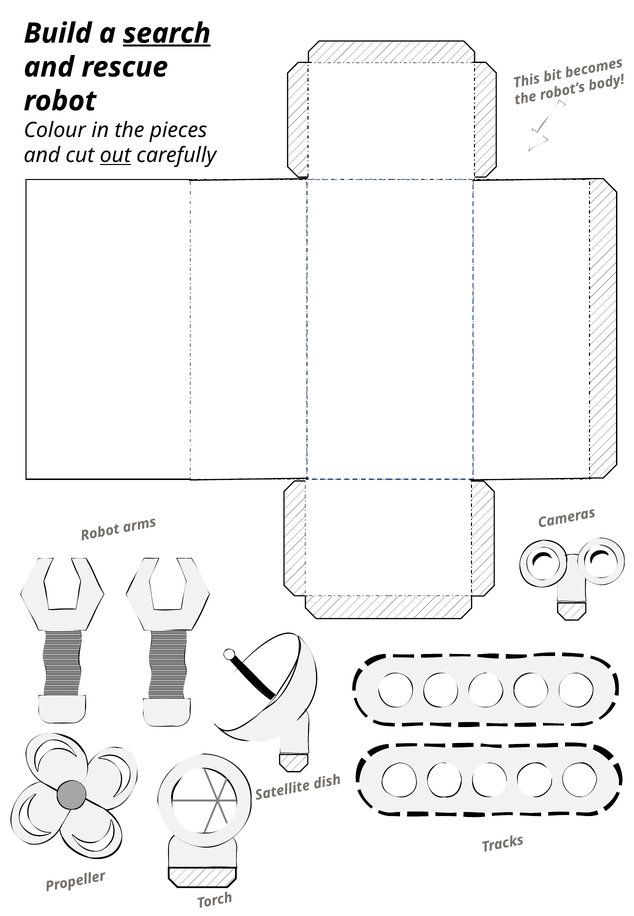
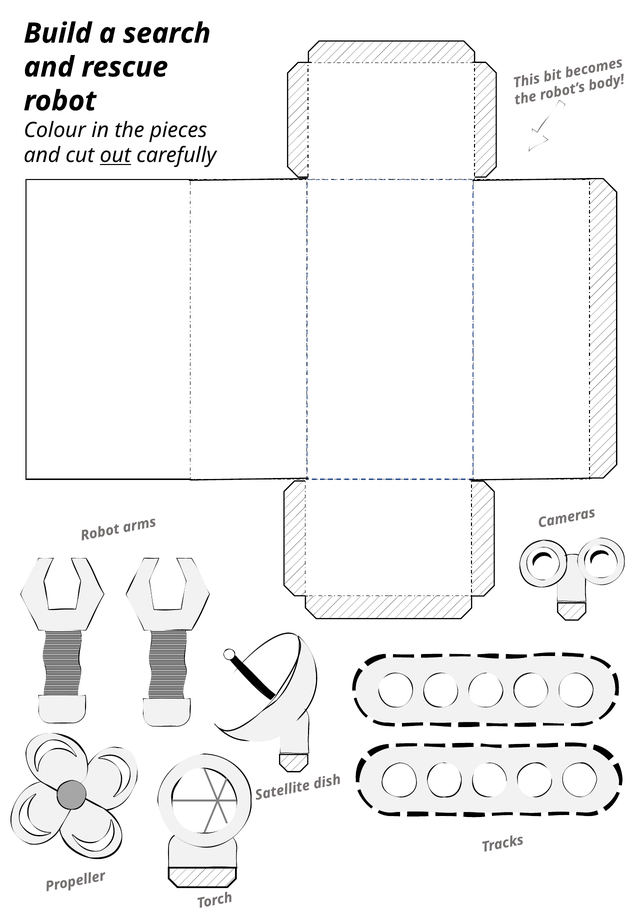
search underline: present -> none (167, 33)
